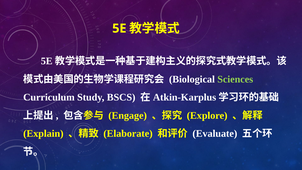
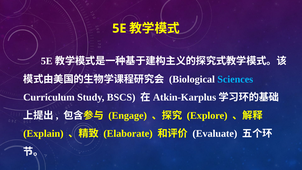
Sciences colour: light green -> light blue (235, 79)
